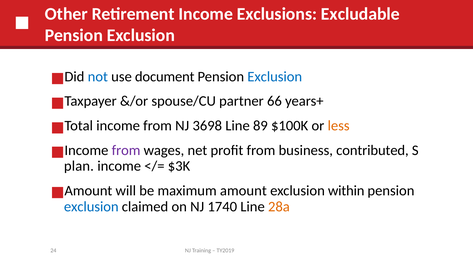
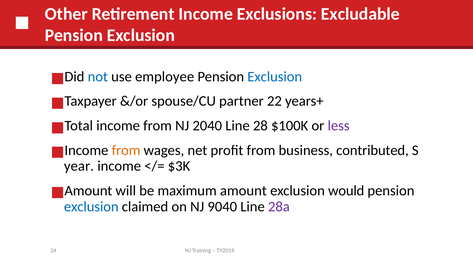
document: document -> employee (165, 77)
66: 66 -> 22 (274, 101)
3698: 3698 -> 2040 (207, 126)
89: 89 -> 28 (260, 126)
less colour: orange -> purple (339, 126)
from colour: purple -> orange (126, 150)
plan: plan -> year (79, 166)
within: within -> would (346, 191)
1740: 1740 -> 9040 (222, 207)
28a colour: orange -> purple (279, 207)
